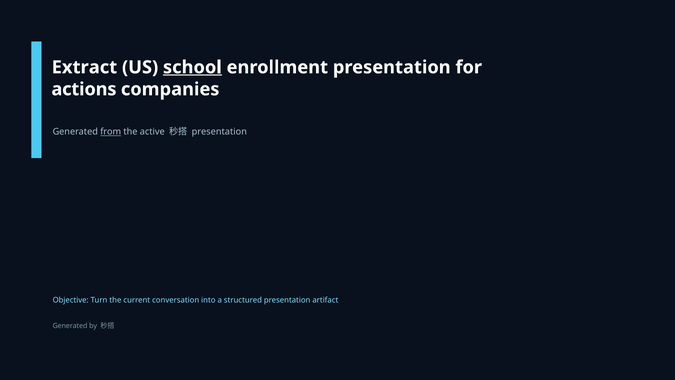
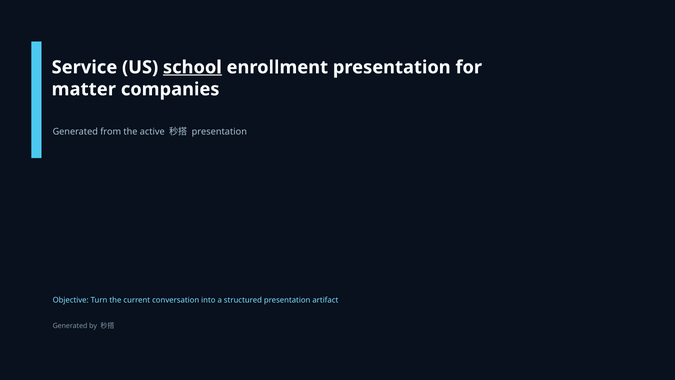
Extract: Extract -> Service (84, 67)
actions: actions -> matter (84, 89)
from underline: present -> none (111, 132)
